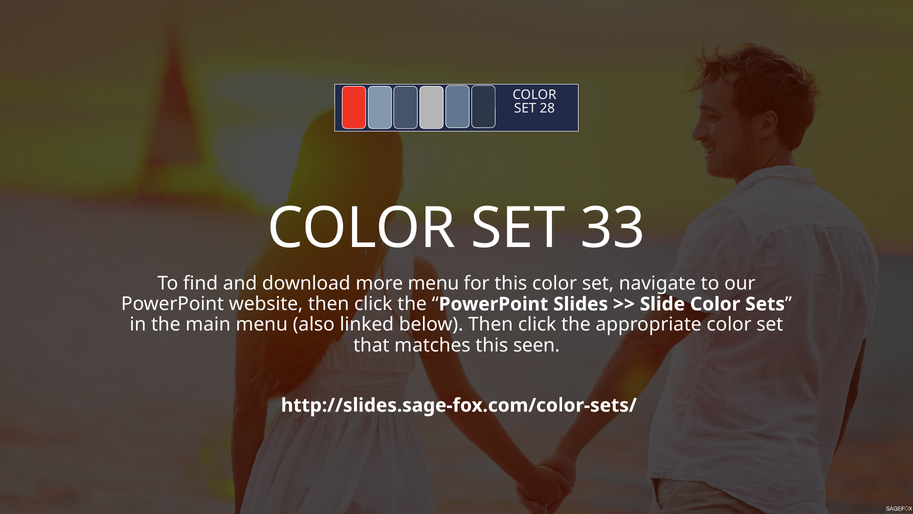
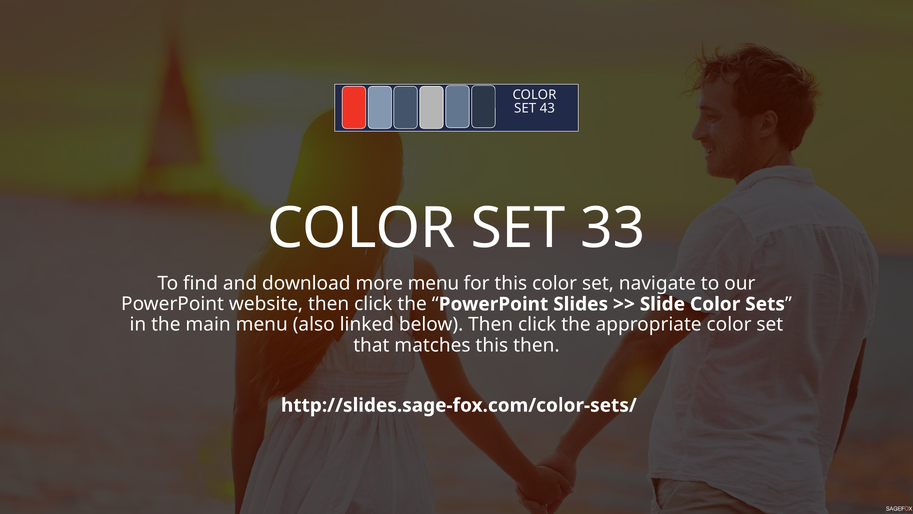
28: 28 -> 43 (547, 108)
this seen: seen -> then (536, 345)
